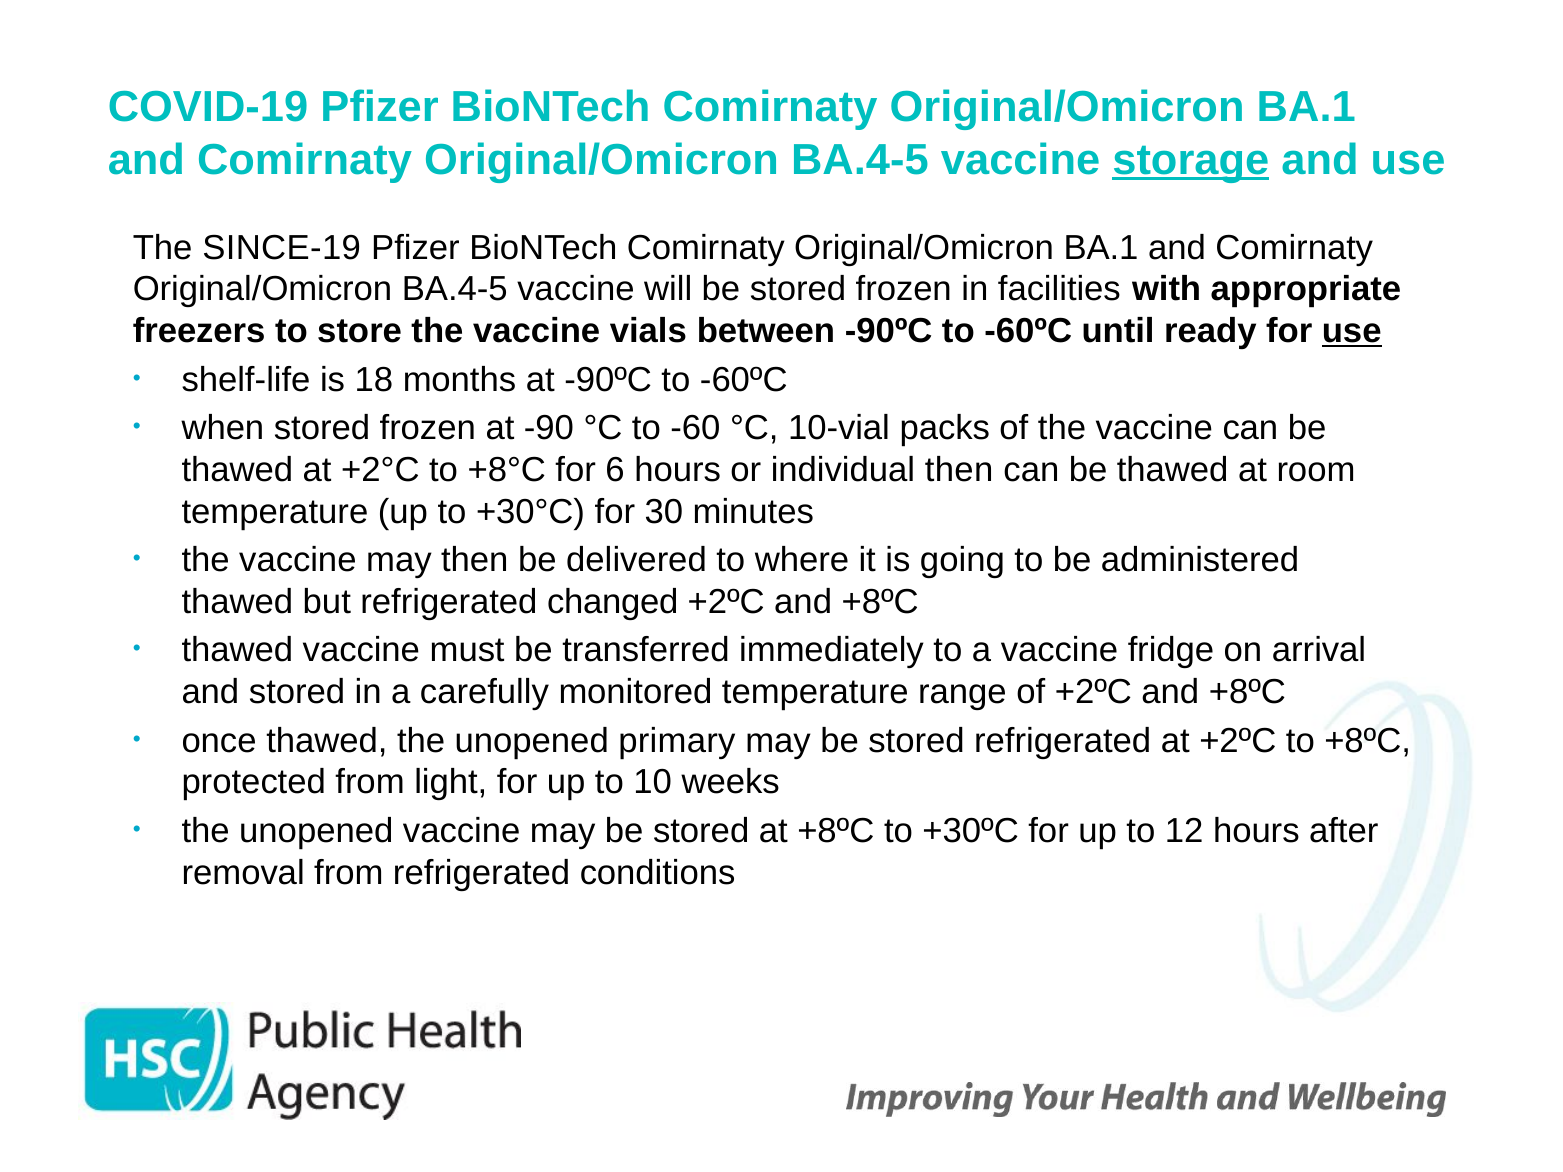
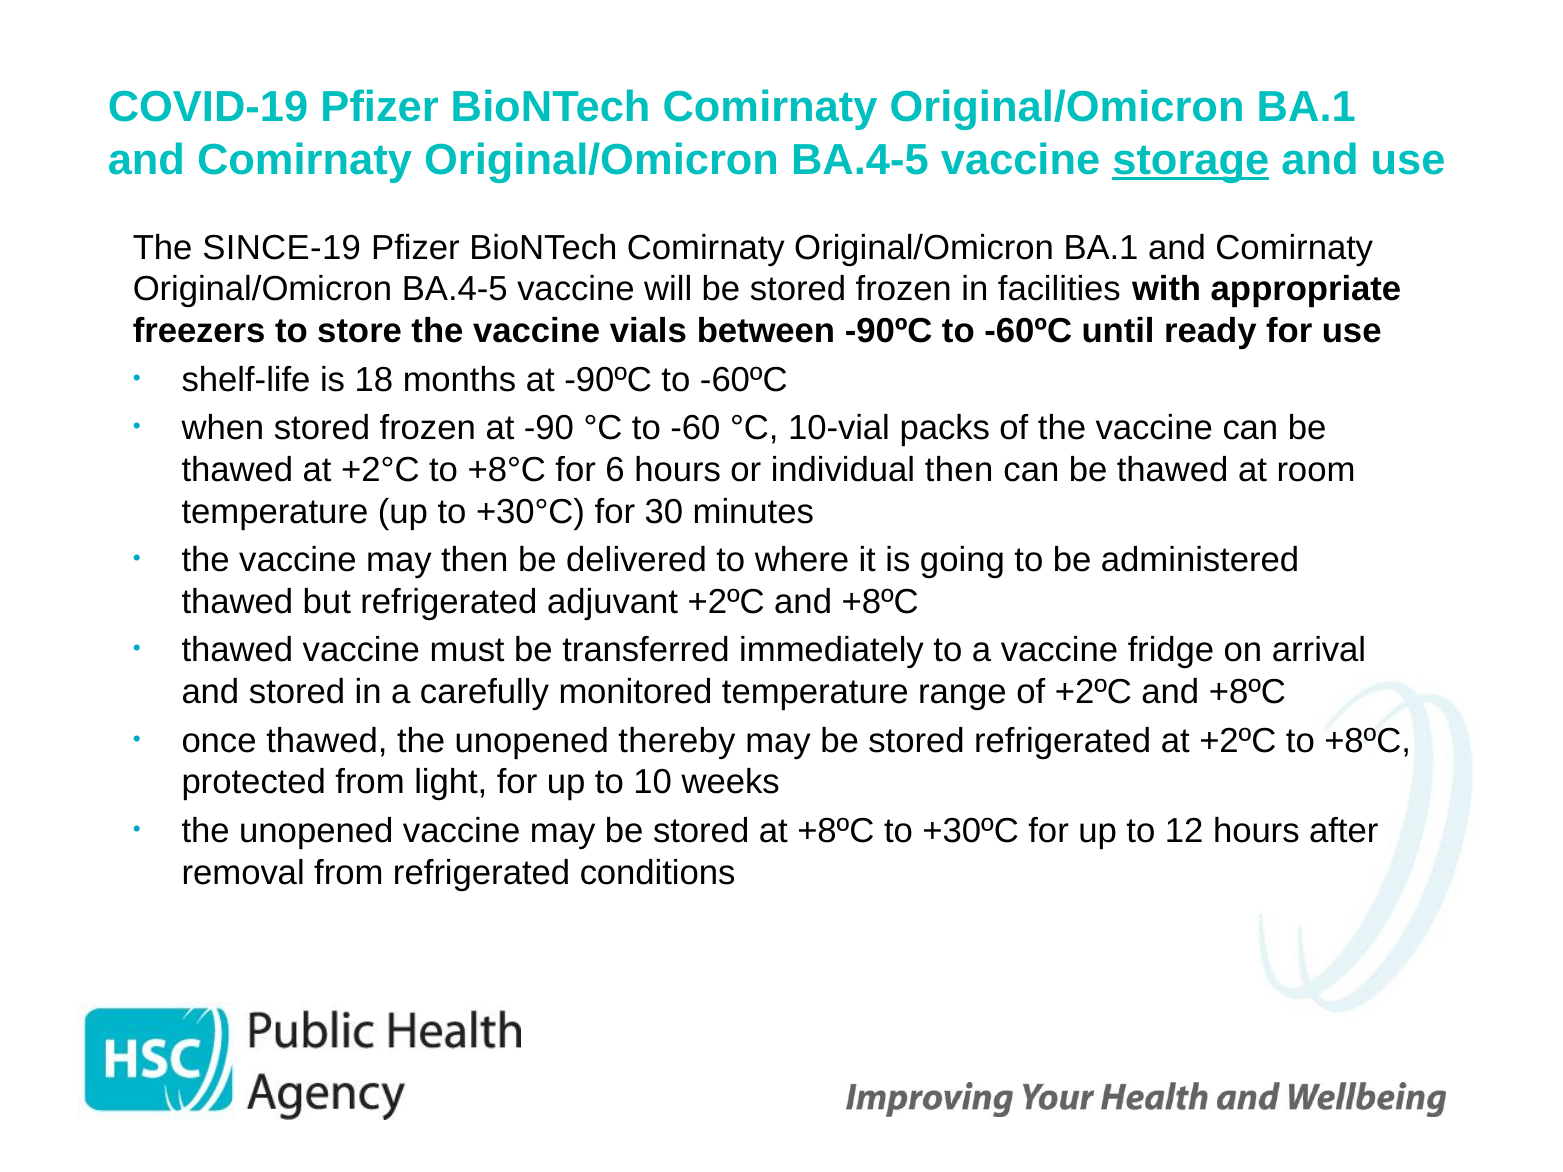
use underline: present -> none (1352, 331)
changed: changed -> adjuvant (613, 602)
primary: primary -> thereby (677, 741)
